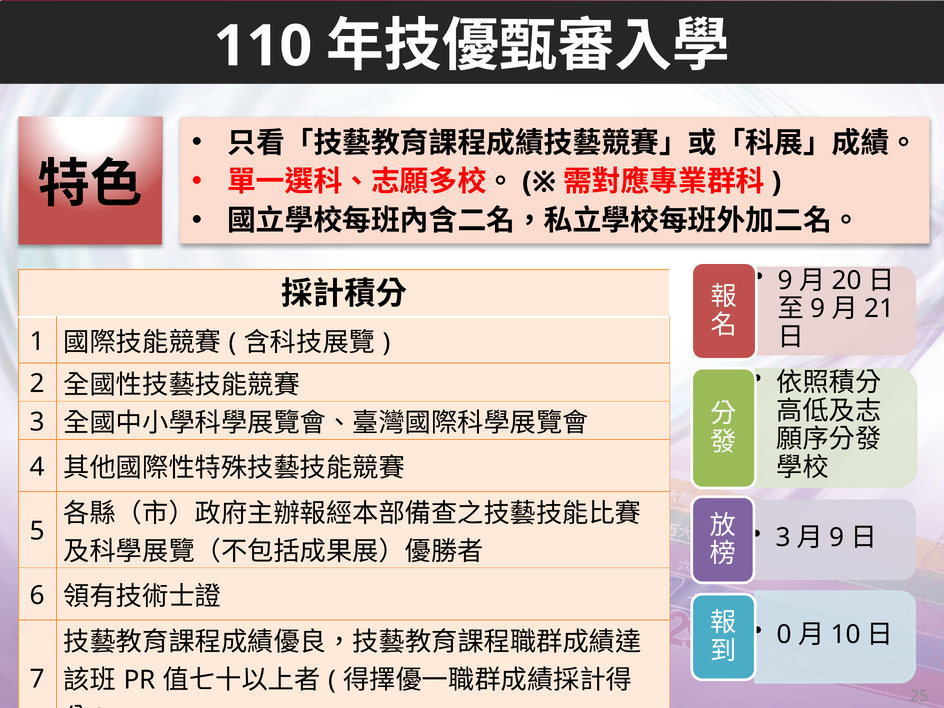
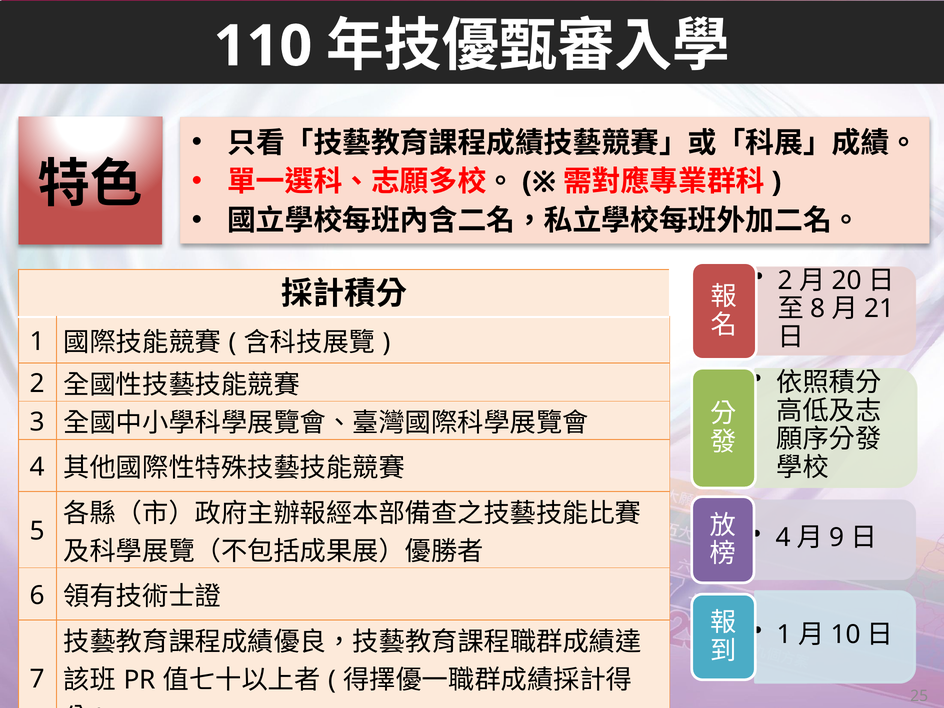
9: 9 -> 2 (785, 280)
9: 9 -> 8 (818, 309)
3: 3 -> 4 (783, 538)
0: 0 -> 1 (784, 635)
